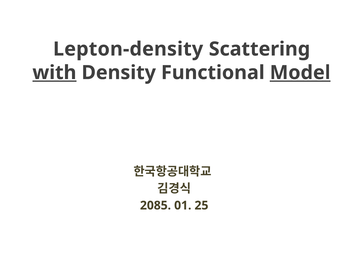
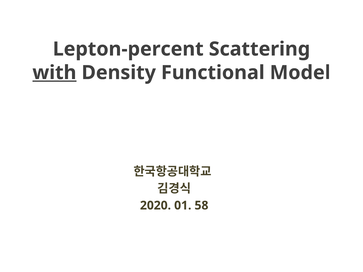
Lepton-density: Lepton-density -> Lepton-percent (128, 49)
Model underline: present -> none (300, 73)
2085: 2085 -> 2020 (156, 206)
25: 25 -> 58 (201, 206)
